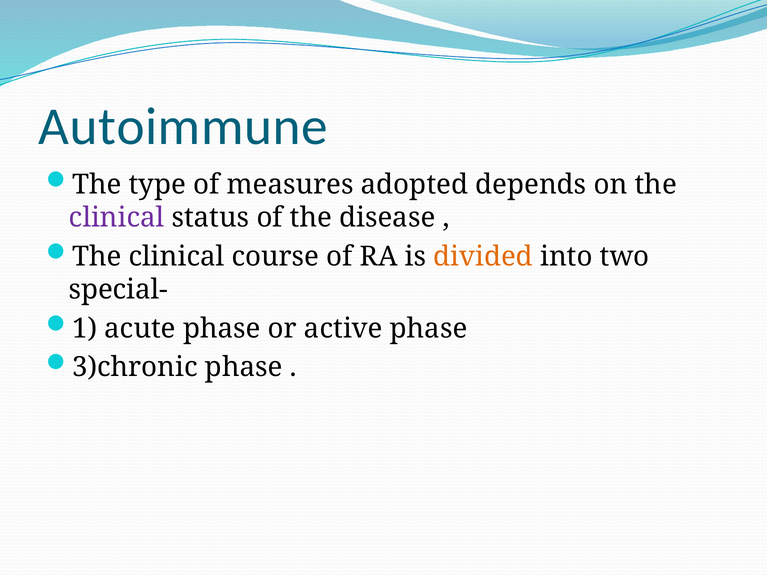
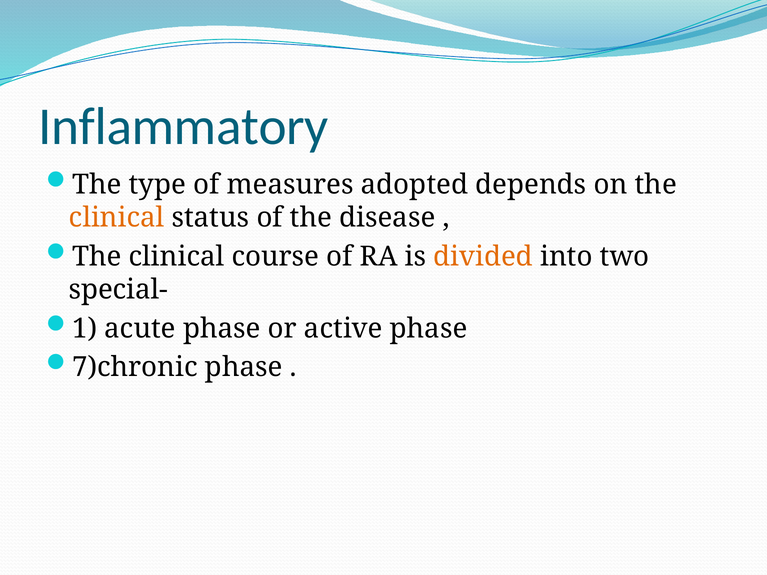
Autoimmune: Autoimmune -> Inflammatory (183, 127)
clinical colour: purple -> orange (117, 218)
3)chronic: 3)chronic -> 7)chronic (135, 367)
